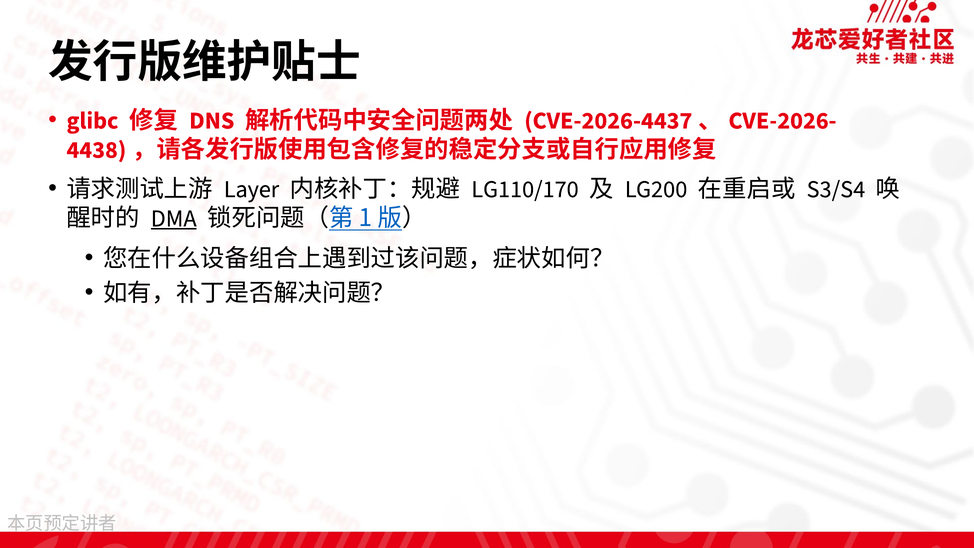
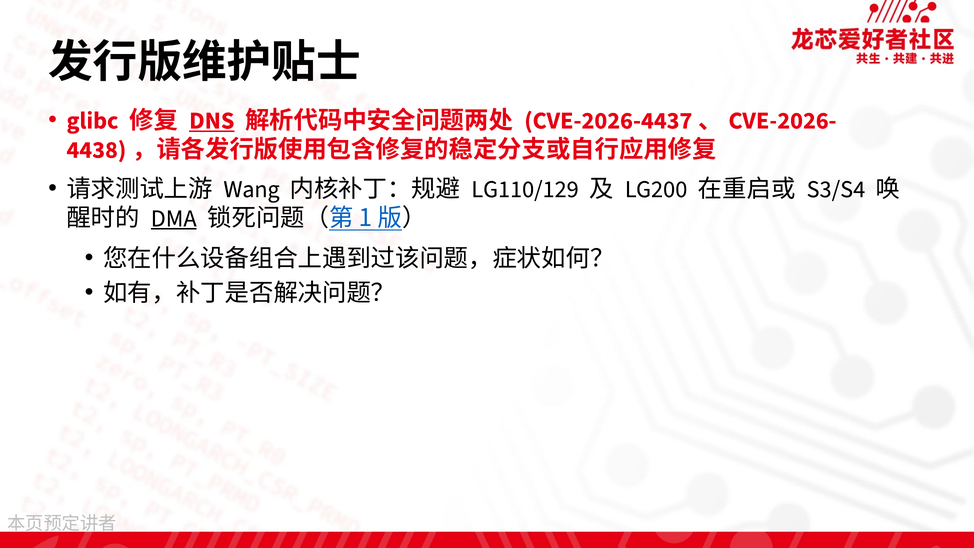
DNS underline: none -> present (212, 121)
Layer: Layer -> Wang (252, 189)
LG110/170: LG110/170 -> LG110/129 (525, 189)
